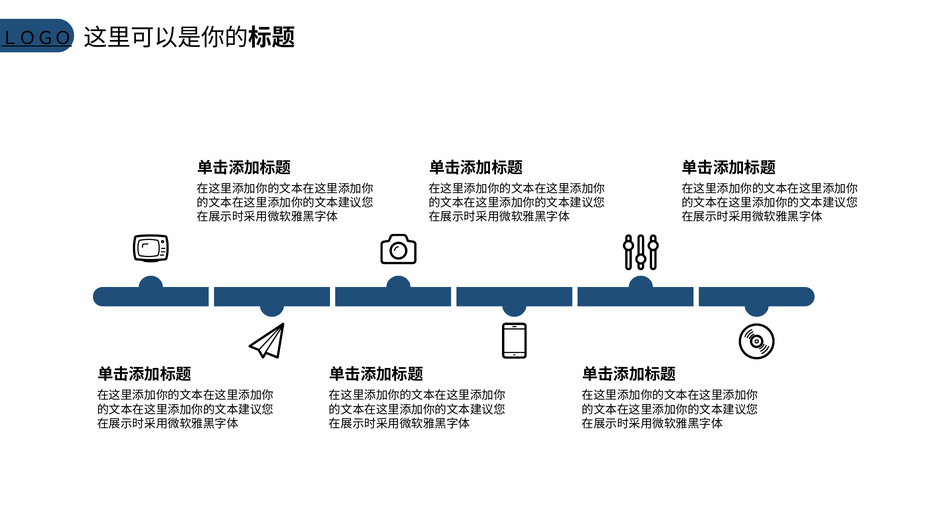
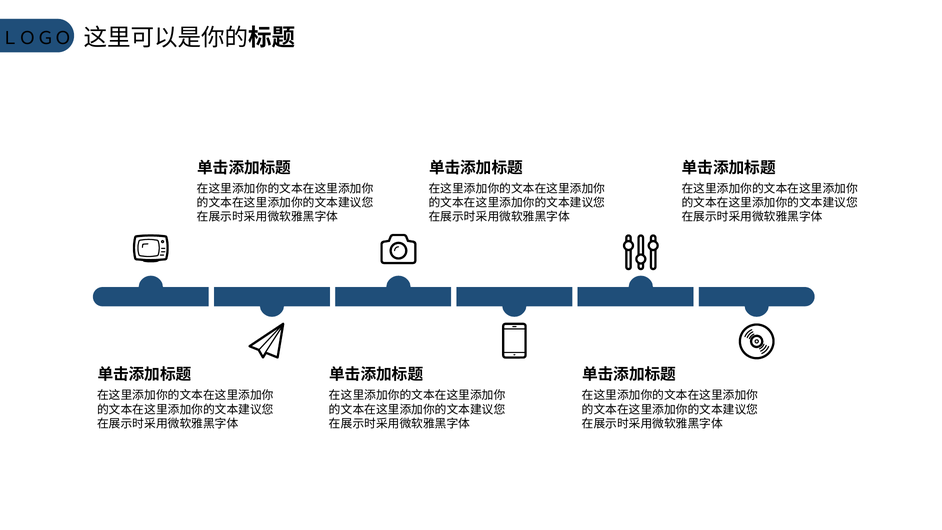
ＬＯＧＯ underline: present -> none (37, 38)
